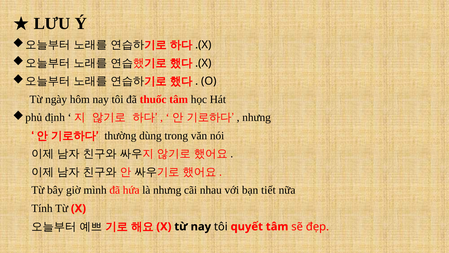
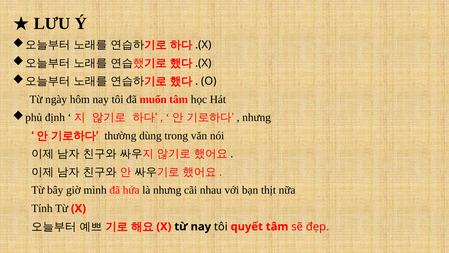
thuốc: thuốc -> muốn (153, 99)
tiết: tiết -> thịt (268, 190)
